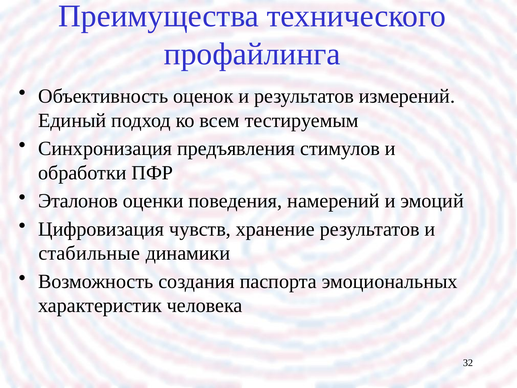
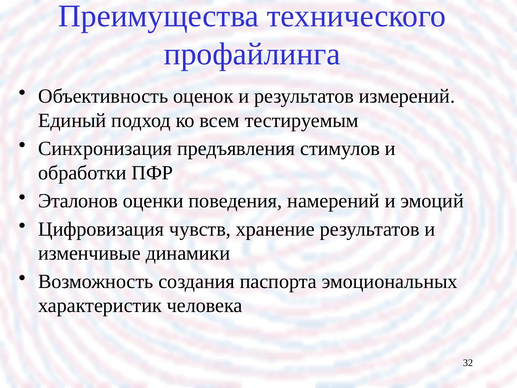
стабильные: стабильные -> изменчивые (90, 253)
